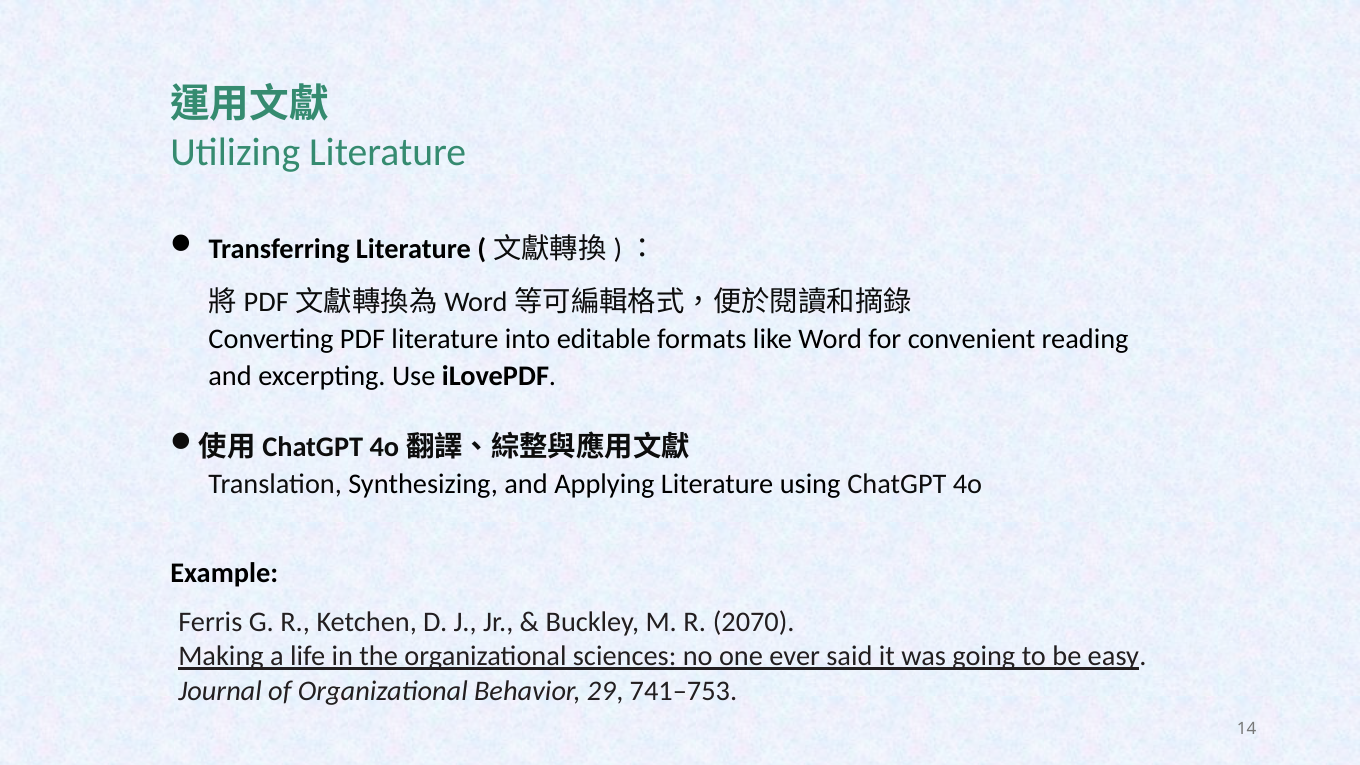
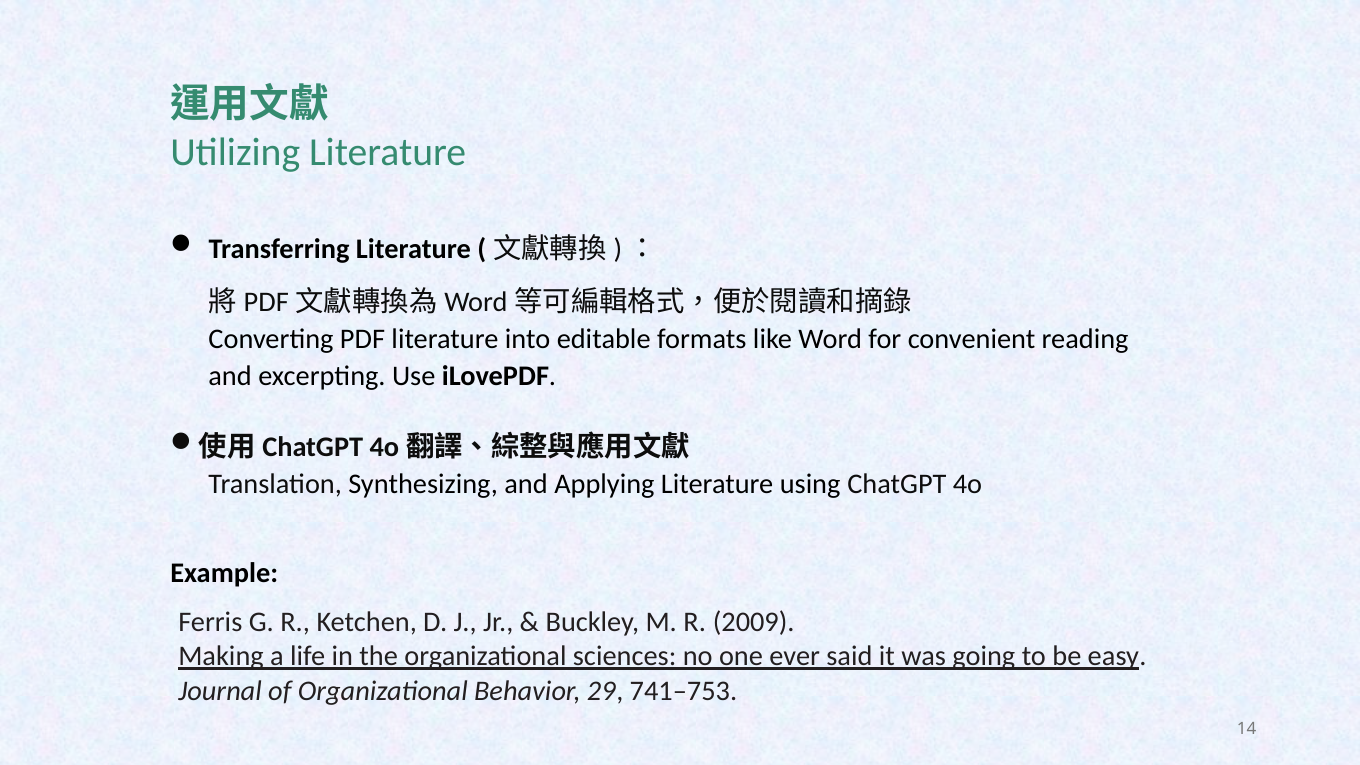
2070: 2070 -> 2009 (754, 622)
